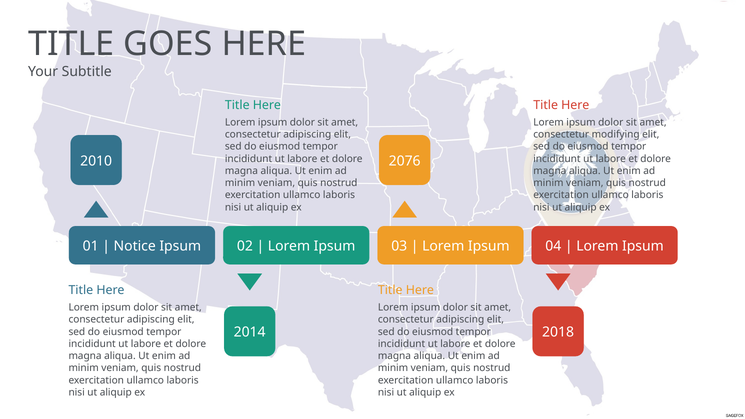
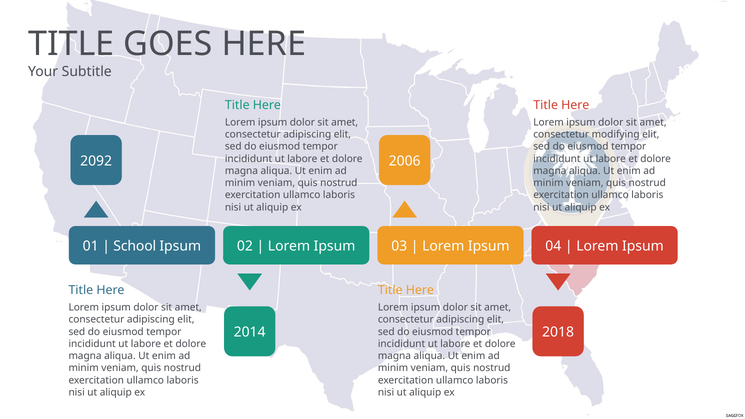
2010: 2010 -> 2092 (96, 161)
2076: 2076 -> 2006 (405, 161)
Notice: Notice -> School (135, 246)
